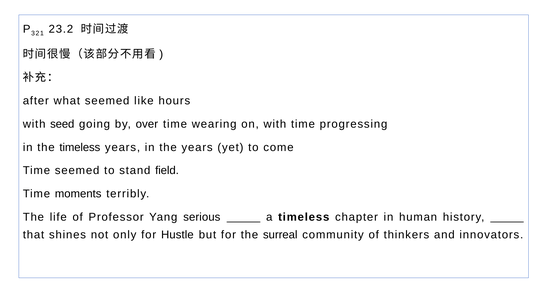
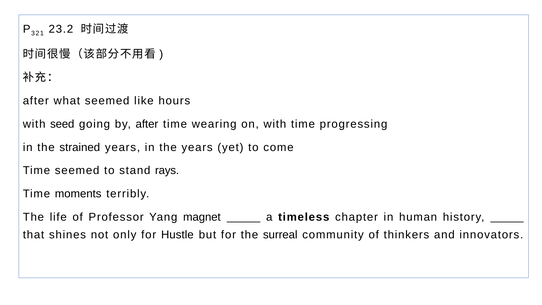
by over: over -> after (147, 124)
the timeless: timeless -> strained (80, 147)
field: field -> rays (167, 171)
serious: serious -> magnet (202, 217)
